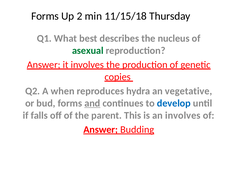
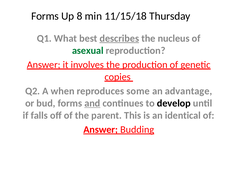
2: 2 -> 8 (79, 16)
describes underline: none -> present (119, 38)
hydra: hydra -> some (138, 91)
vegetative: vegetative -> advantage (188, 91)
develop colour: blue -> black (174, 103)
an involves: involves -> identical (183, 115)
